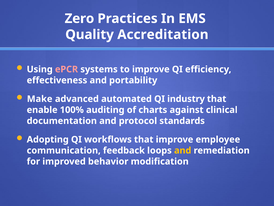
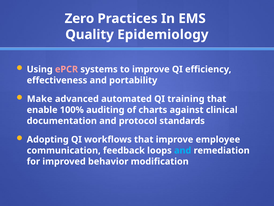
Accreditation: Accreditation -> Epidemiology (163, 35)
industry: industry -> training (186, 99)
and colour: yellow -> light blue (183, 150)
